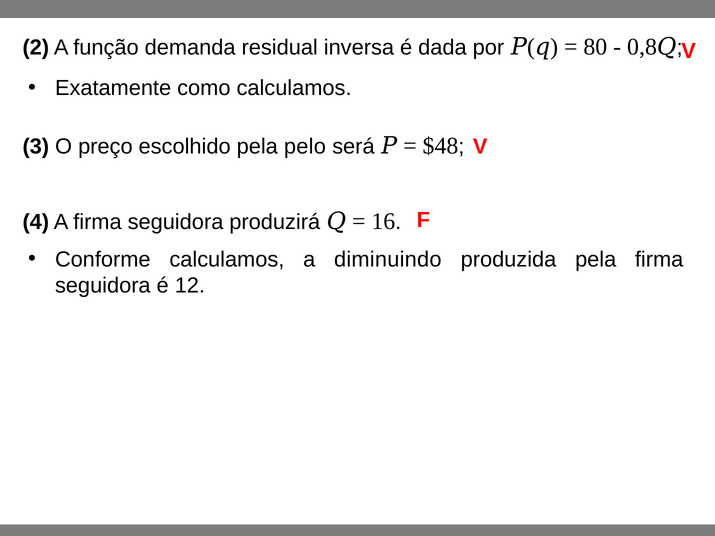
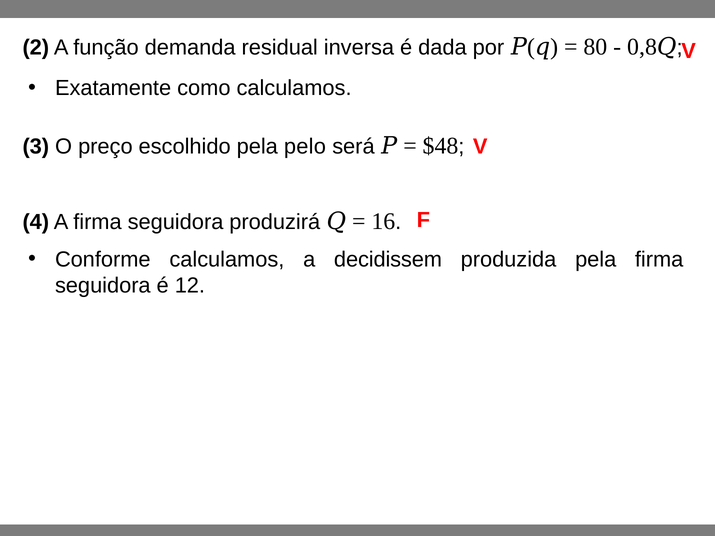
diminuindo: diminuindo -> decidissem (388, 259)
